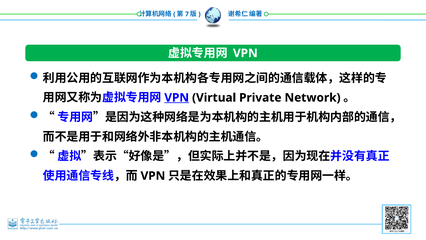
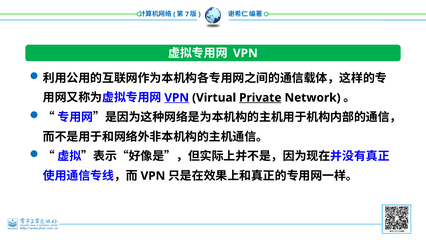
Private underline: none -> present (260, 98)
